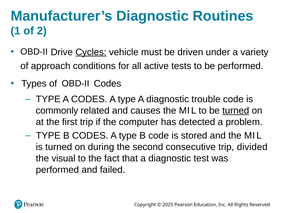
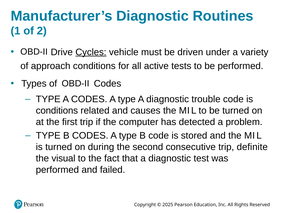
commonly: commonly -> conditions (57, 111)
turned underline: present -> none (236, 111)
divided: divided -> definite (252, 147)
